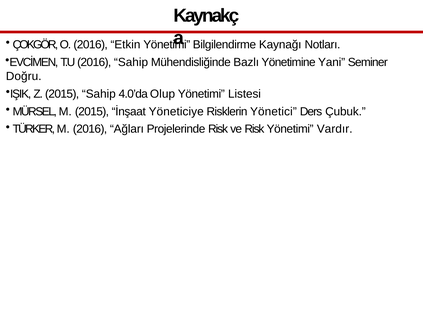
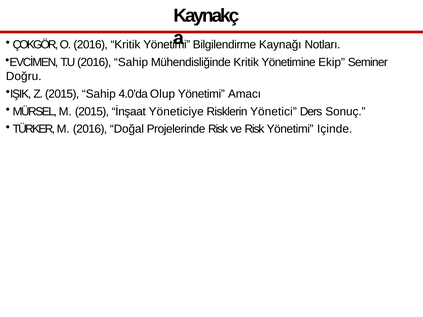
2016 Etkin: Etkin -> Kritik (125, 45)
Mühendisliğinde Bazlı: Bazlı -> Kritik (246, 62)
Yani: Yani -> Ekip (332, 62)
Listesi: Listesi -> Amacı (245, 94)
Çubuk: Çubuk -> Sonuç (345, 112)
Ağları: Ağları -> Doğal (127, 129)
Vardır: Vardır -> Içinde (335, 129)
